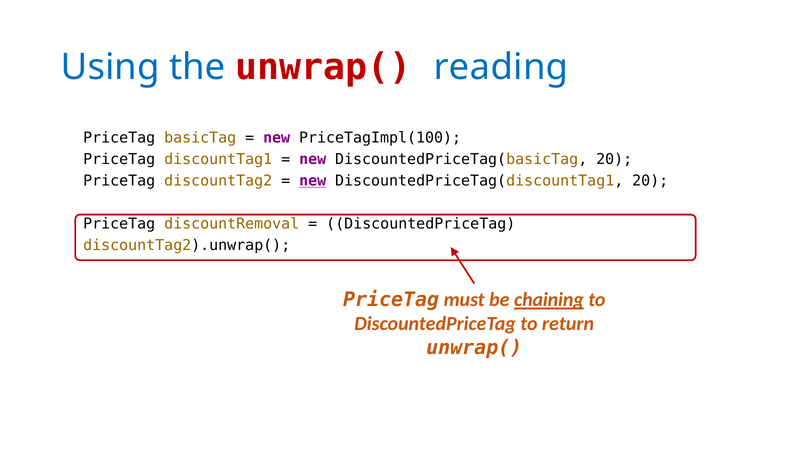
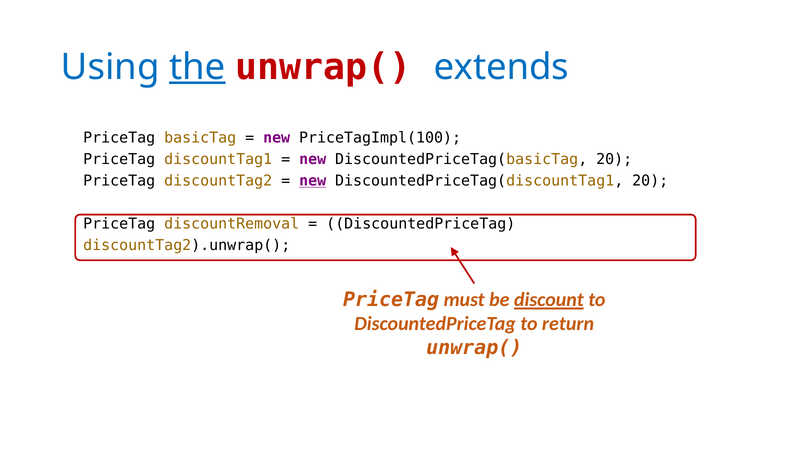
the underline: none -> present (197, 67)
reading: reading -> extends (501, 67)
chaining: chaining -> discount (549, 300)
